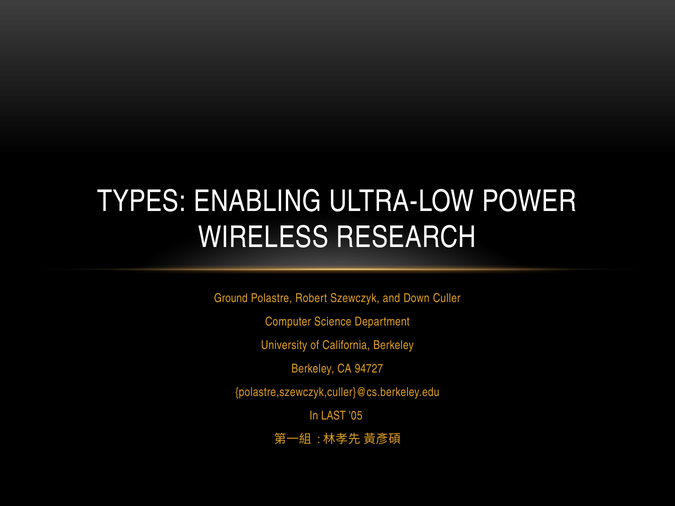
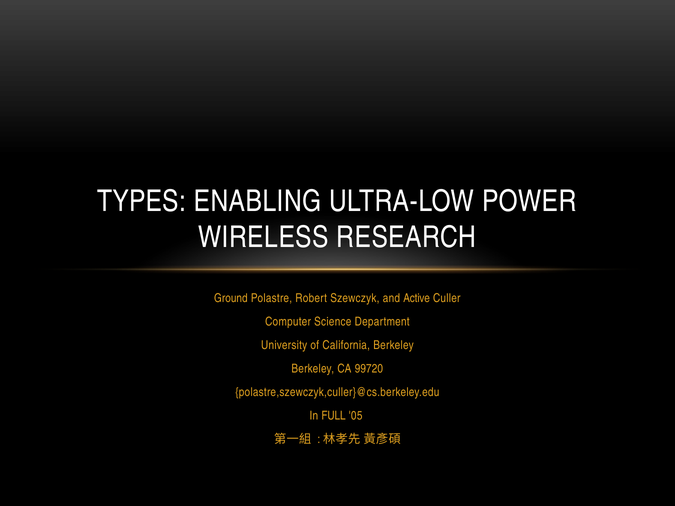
Down: Down -> Active (417, 298)
94727: 94727 -> 99720 (369, 369)
LAST: LAST -> FULL (333, 416)
